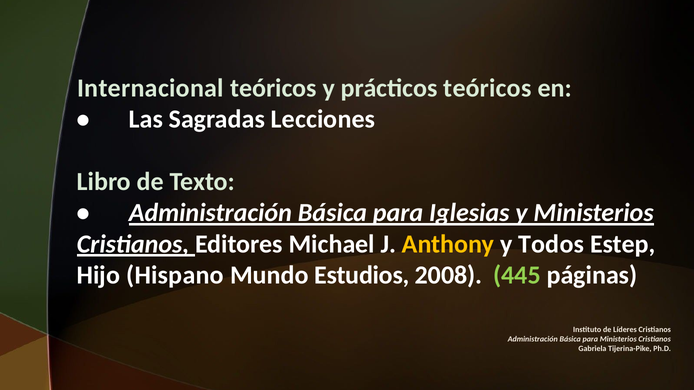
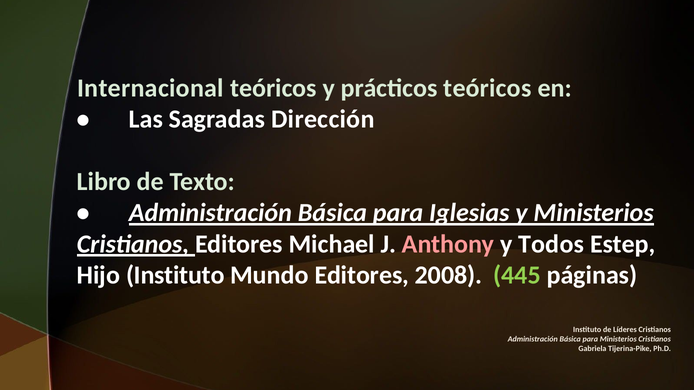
Lecciones: Lecciones -> Dirección (323, 119)
Anthony colour: yellow -> pink (448, 244)
Hijo Hispano: Hispano -> Instituto (175, 276)
Mundo Estudios: Estudios -> Editores (362, 276)
